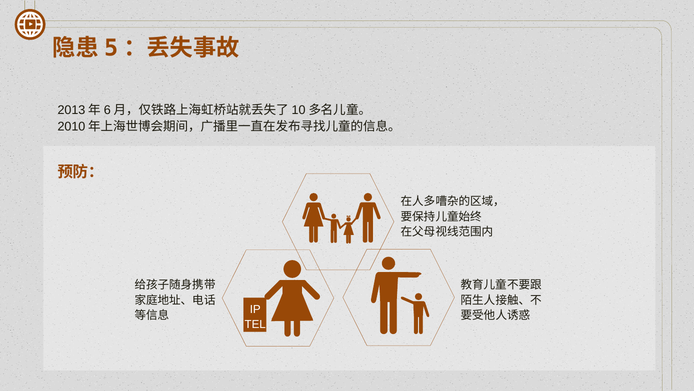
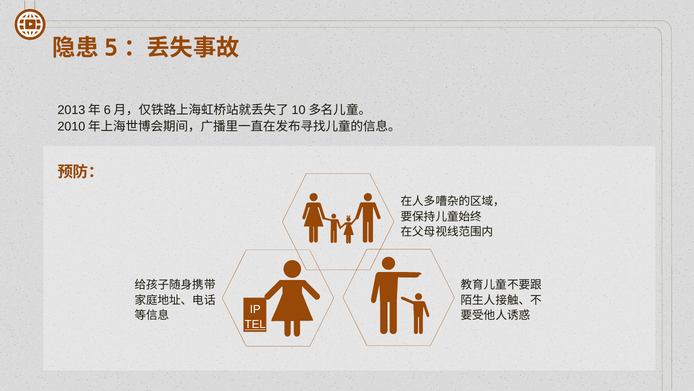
TEL underline: none -> present (255, 324)
